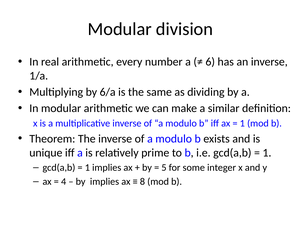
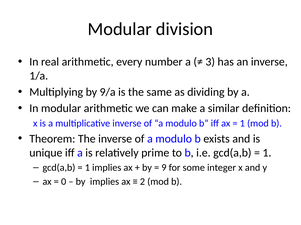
6: 6 -> 3 (210, 62)
6/a: 6/a -> 9/a (108, 92)
5: 5 -> 9 (164, 168)
4: 4 -> 0 (64, 182)
8: 8 -> 2 (142, 182)
